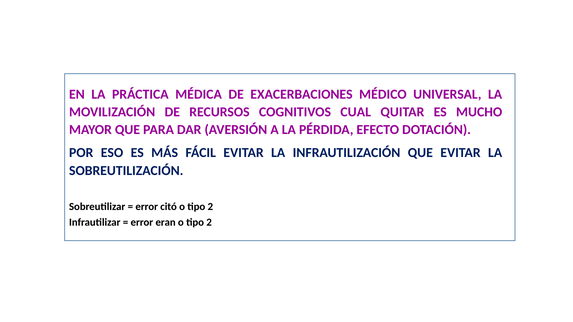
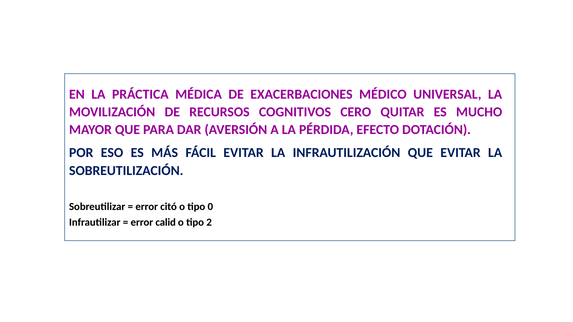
CUAL: CUAL -> CERO (356, 112)
2: 2 -> 0 (210, 207)
eran: eran -> calid (166, 223)
